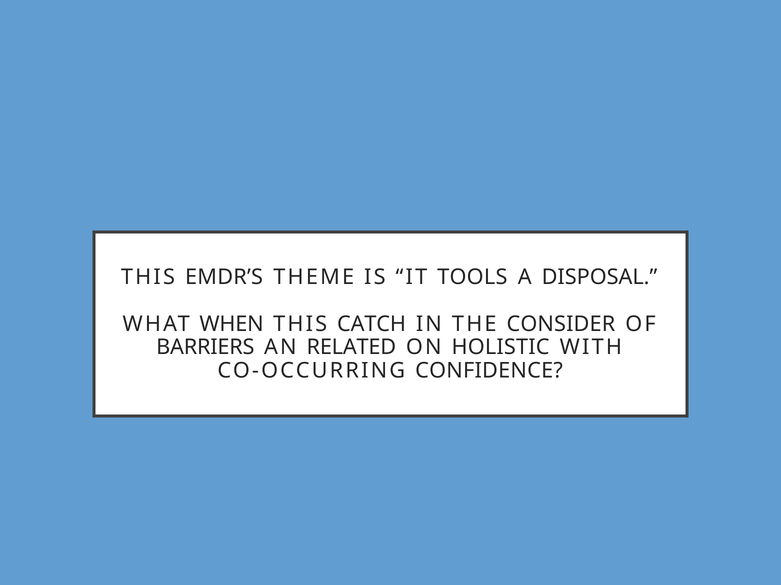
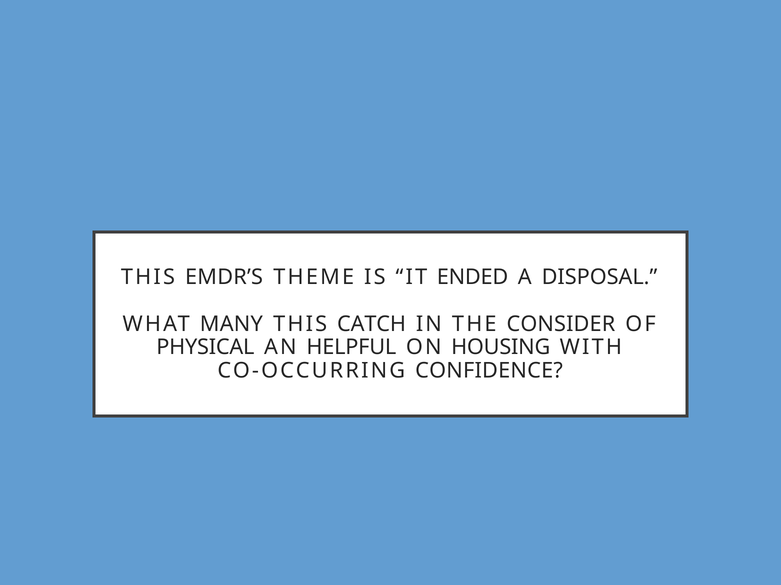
TOOLS: TOOLS -> ENDED (473, 277)
WHEN: WHEN -> MANY (231, 324)
BARRIERS: BARRIERS -> PHYSICAL (205, 348)
RELATED: RELATED -> HELPFUL (351, 348)
HOLISTIC: HOLISTIC -> HOUSING (501, 348)
